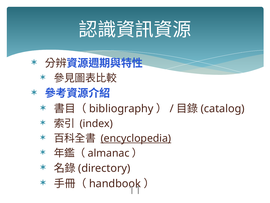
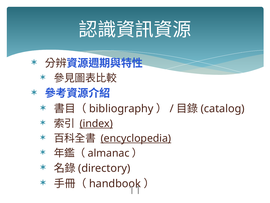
index underline: none -> present (96, 123)
